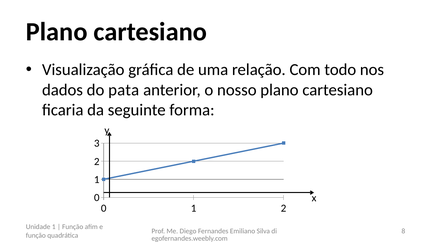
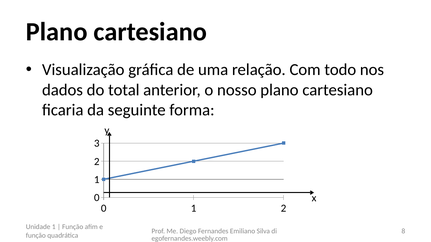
pata: pata -> total (124, 90)
